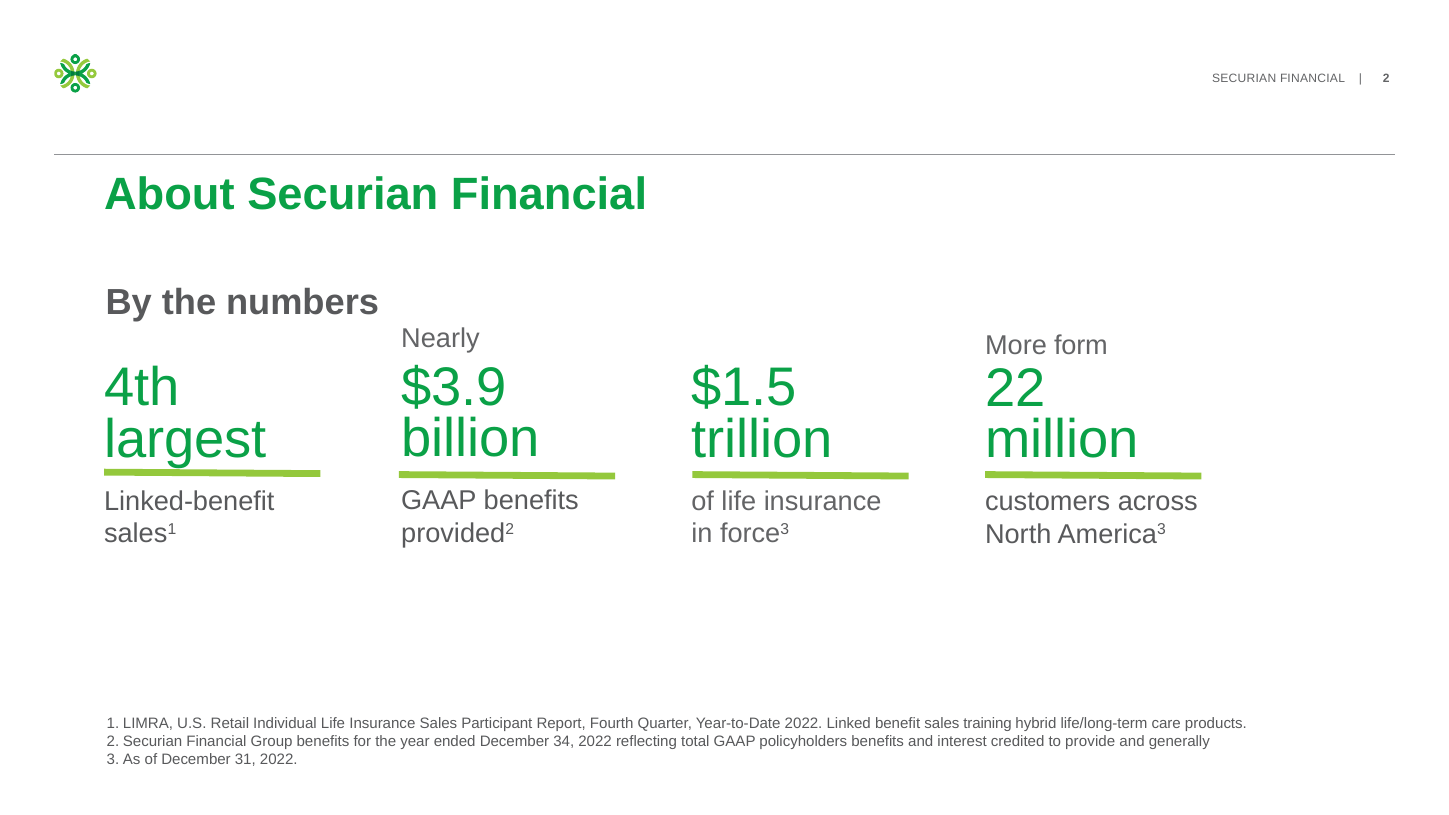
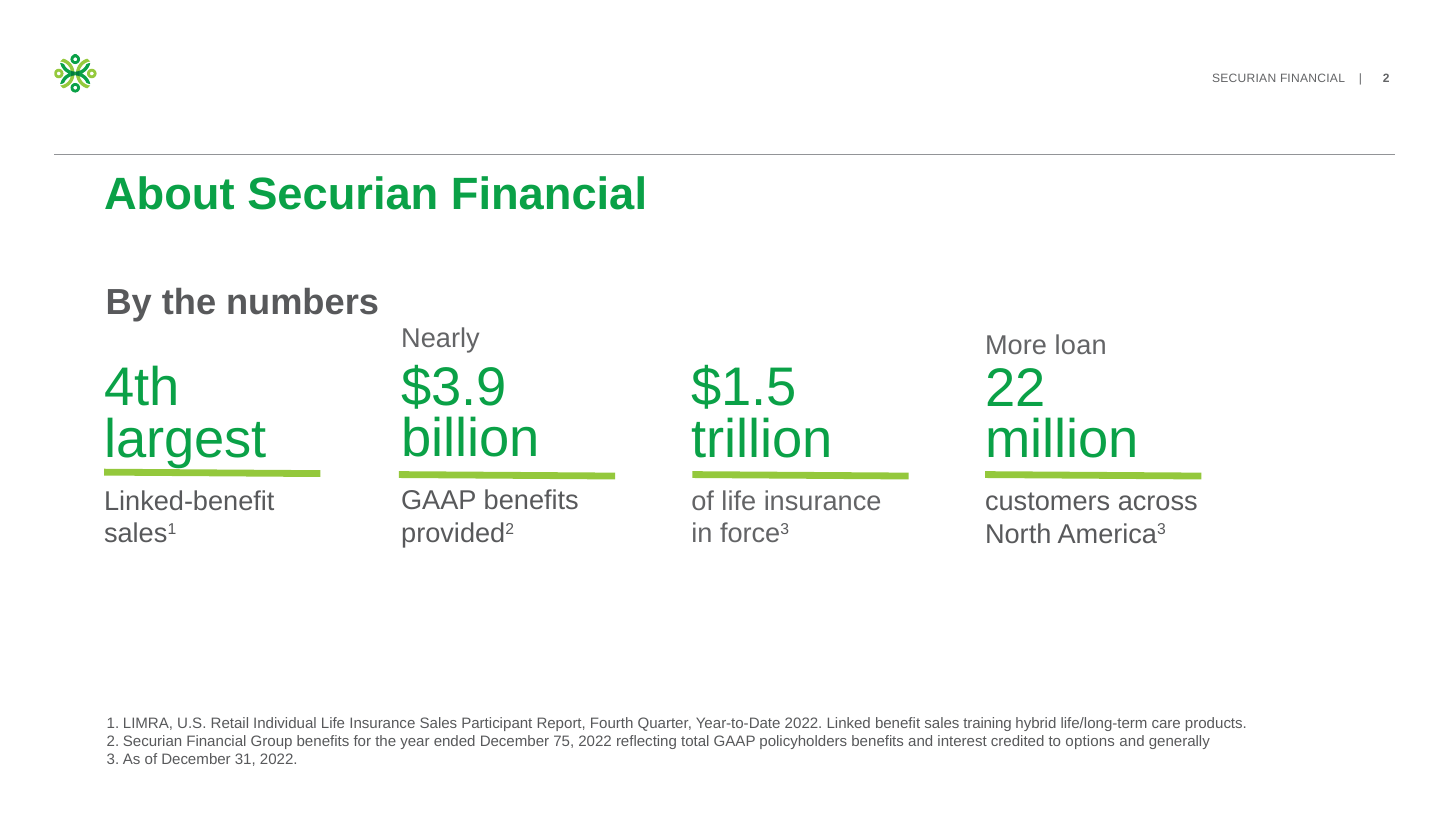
form: form -> loan (1081, 345)
34: 34 -> 75 (564, 741)
provide: provide -> options (1090, 741)
